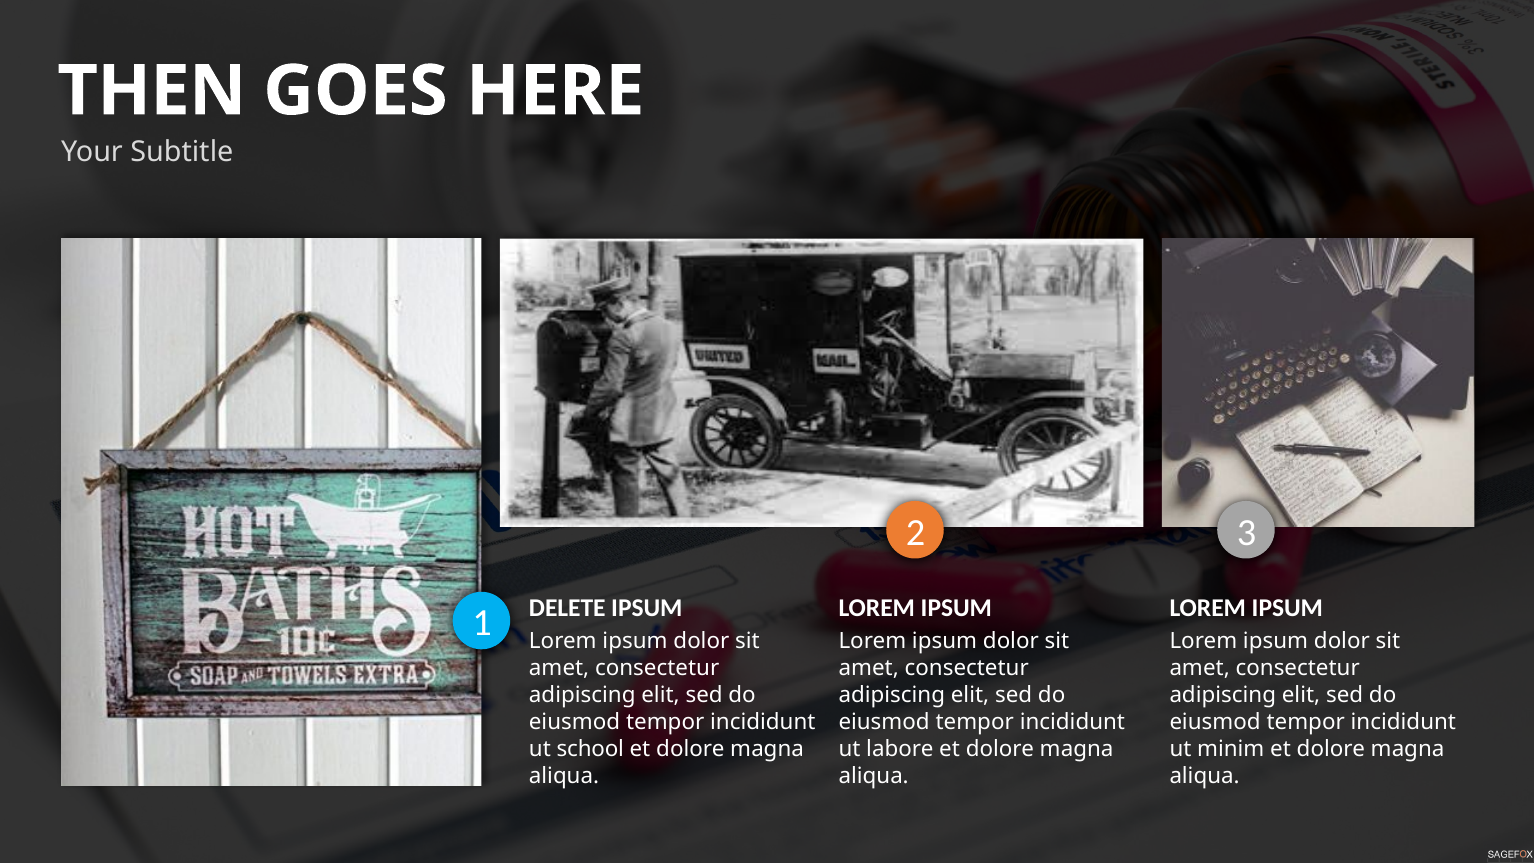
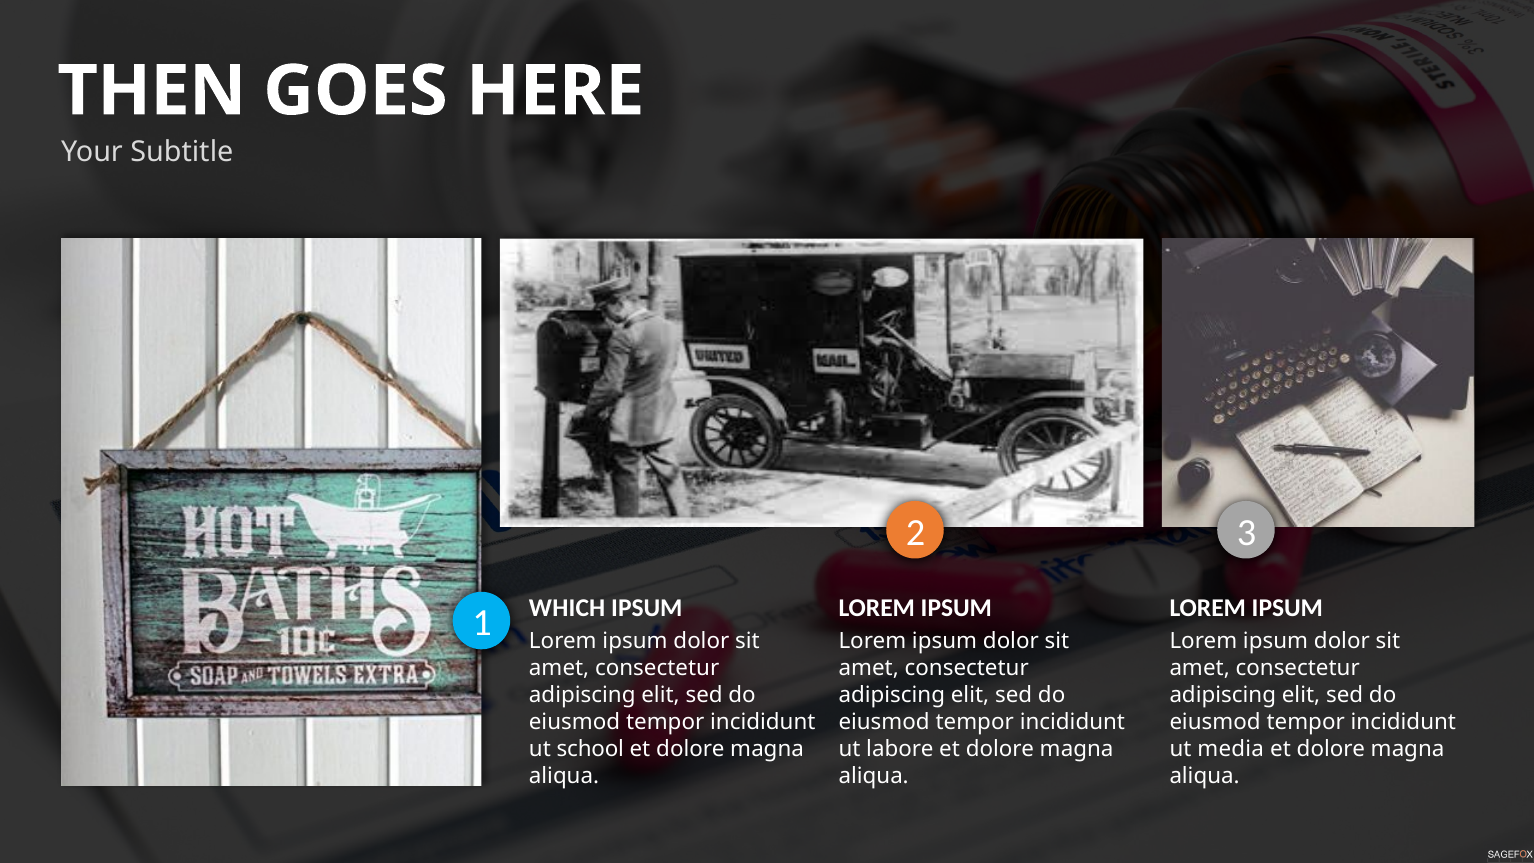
DELETE: DELETE -> WHICH (567, 608)
minim: minim -> media (1231, 749)
